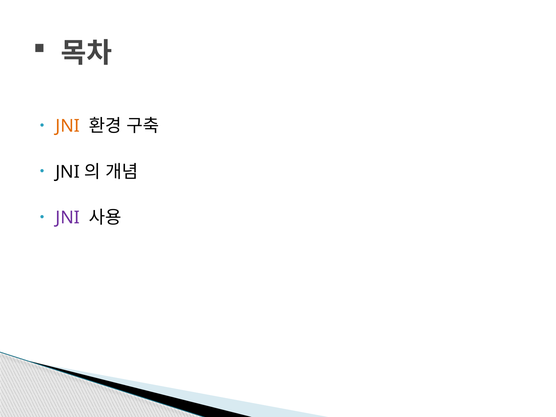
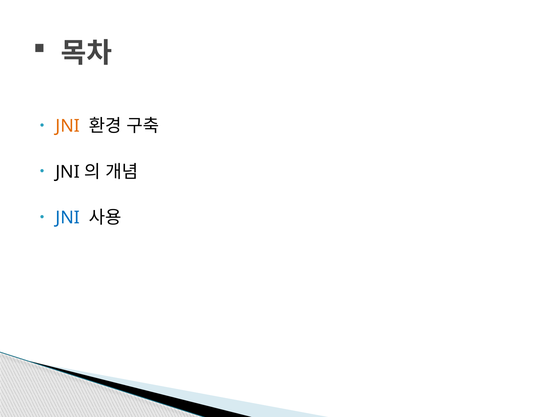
JNI colour: purple -> blue (68, 218)
